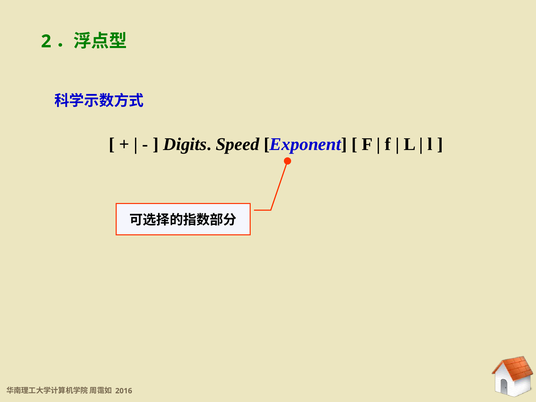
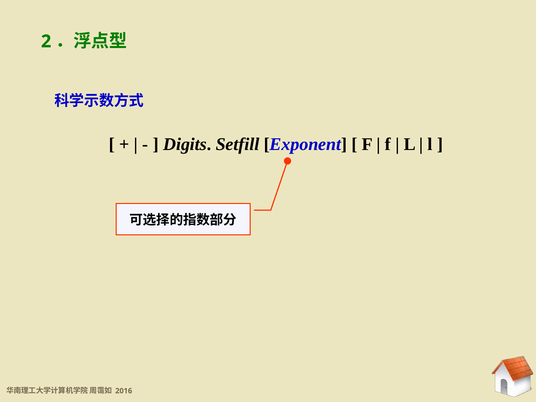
Speed: Speed -> Setfill (238, 144)
